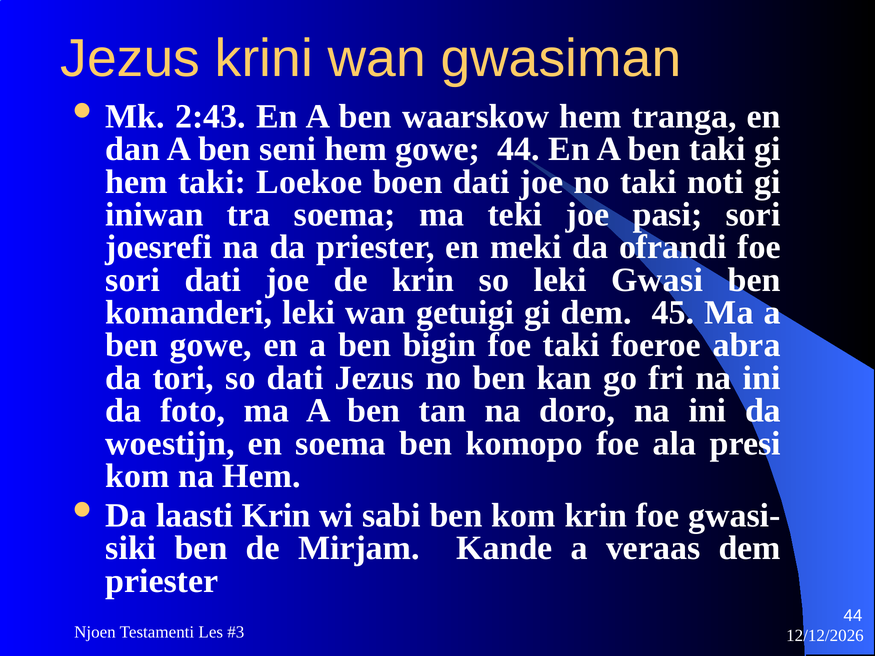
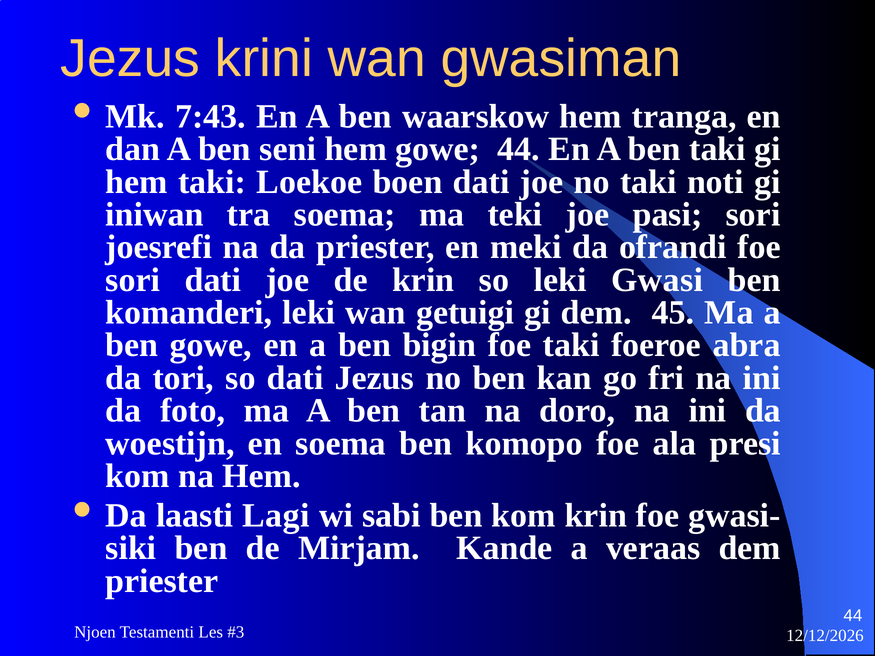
2:43: 2:43 -> 7:43 (211, 117)
laasti Krin: Krin -> Lagi (276, 516)
